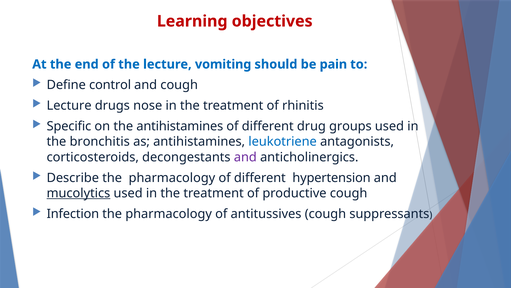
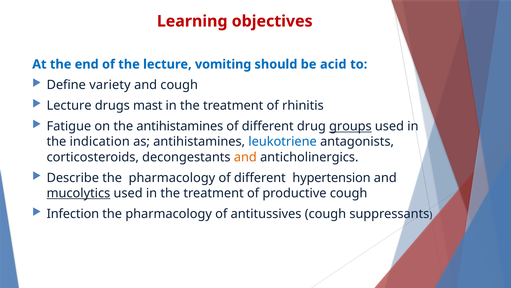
pain: pain -> acid (333, 64)
control: control -> variety (110, 85)
nose: nose -> mast (148, 106)
Specific: Specific -> Fatigue (69, 126)
groups underline: none -> present (350, 126)
bronchitis: bronchitis -> indication (100, 141)
and colour: purple -> orange (245, 157)
